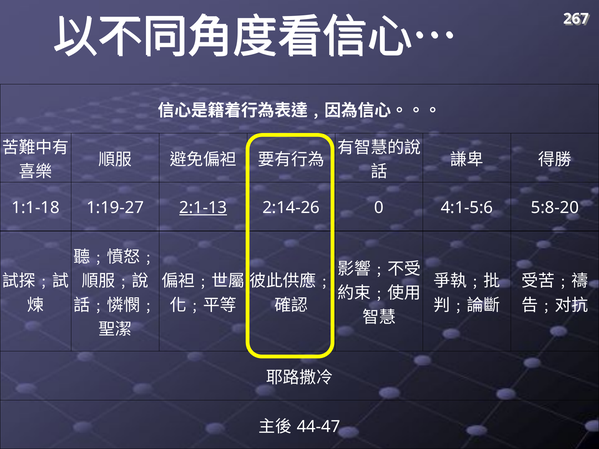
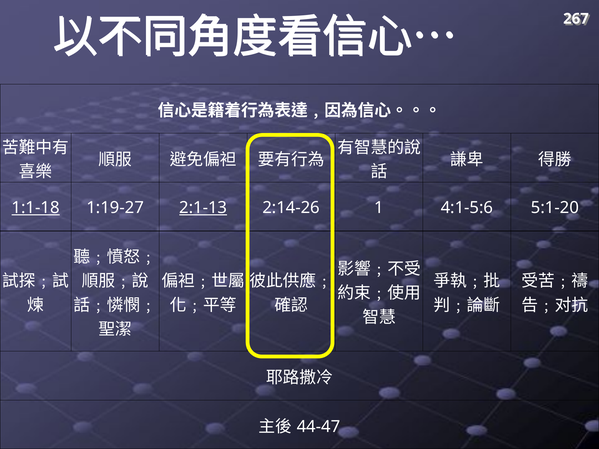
1:1-18 underline: none -> present (36, 208)
0: 0 -> 1 (379, 208)
5:8-20: 5:8-20 -> 5:1-20 (555, 208)
